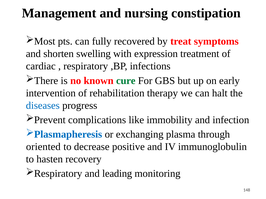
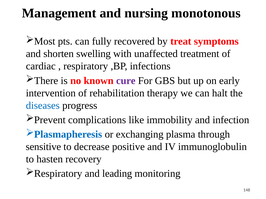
constipation: constipation -> monotonous (206, 13)
expression: expression -> unaffected (156, 54)
cure colour: green -> purple (126, 81)
oriented: oriented -> sensitive (43, 147)
